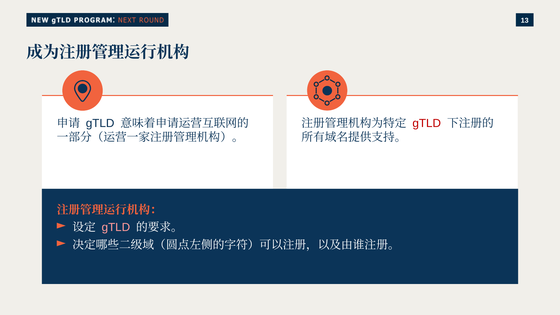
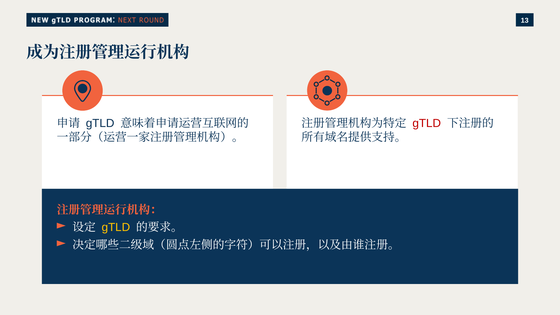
gTLD colour: pink -> yellow (116, 227)
